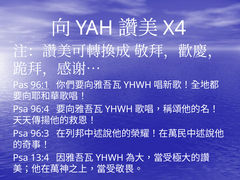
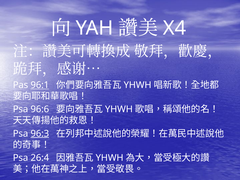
96:4: 96:4 -> 96:6 (40, 109)
96:3 underline: none -> present (40, 134)
13:4: 13:4 -> 26:4 (40, 158)
